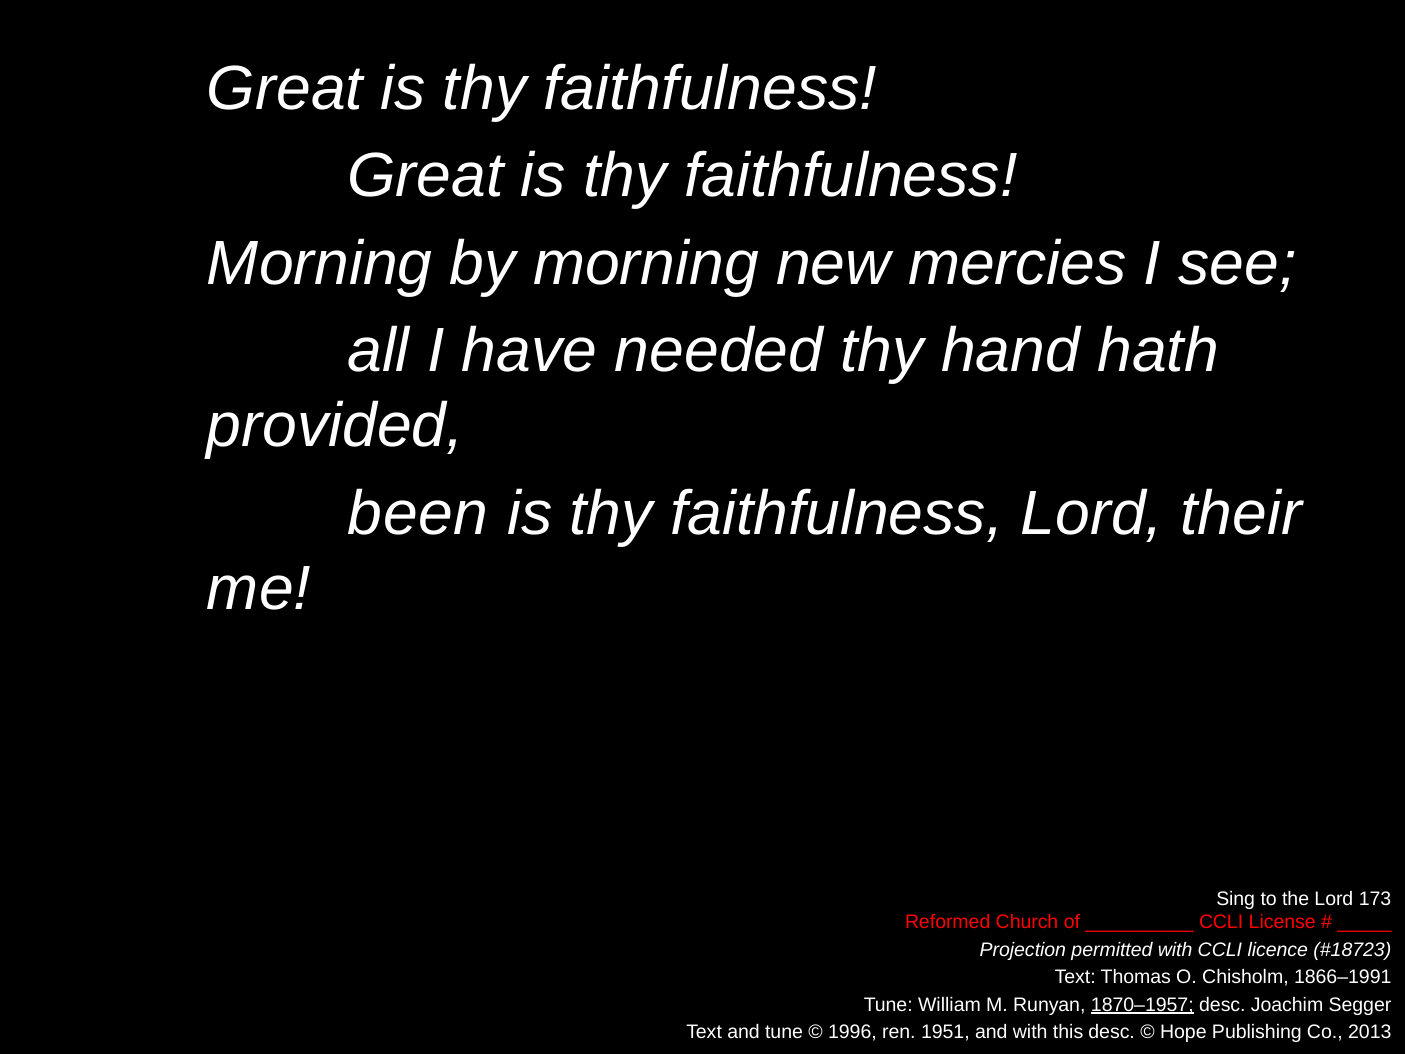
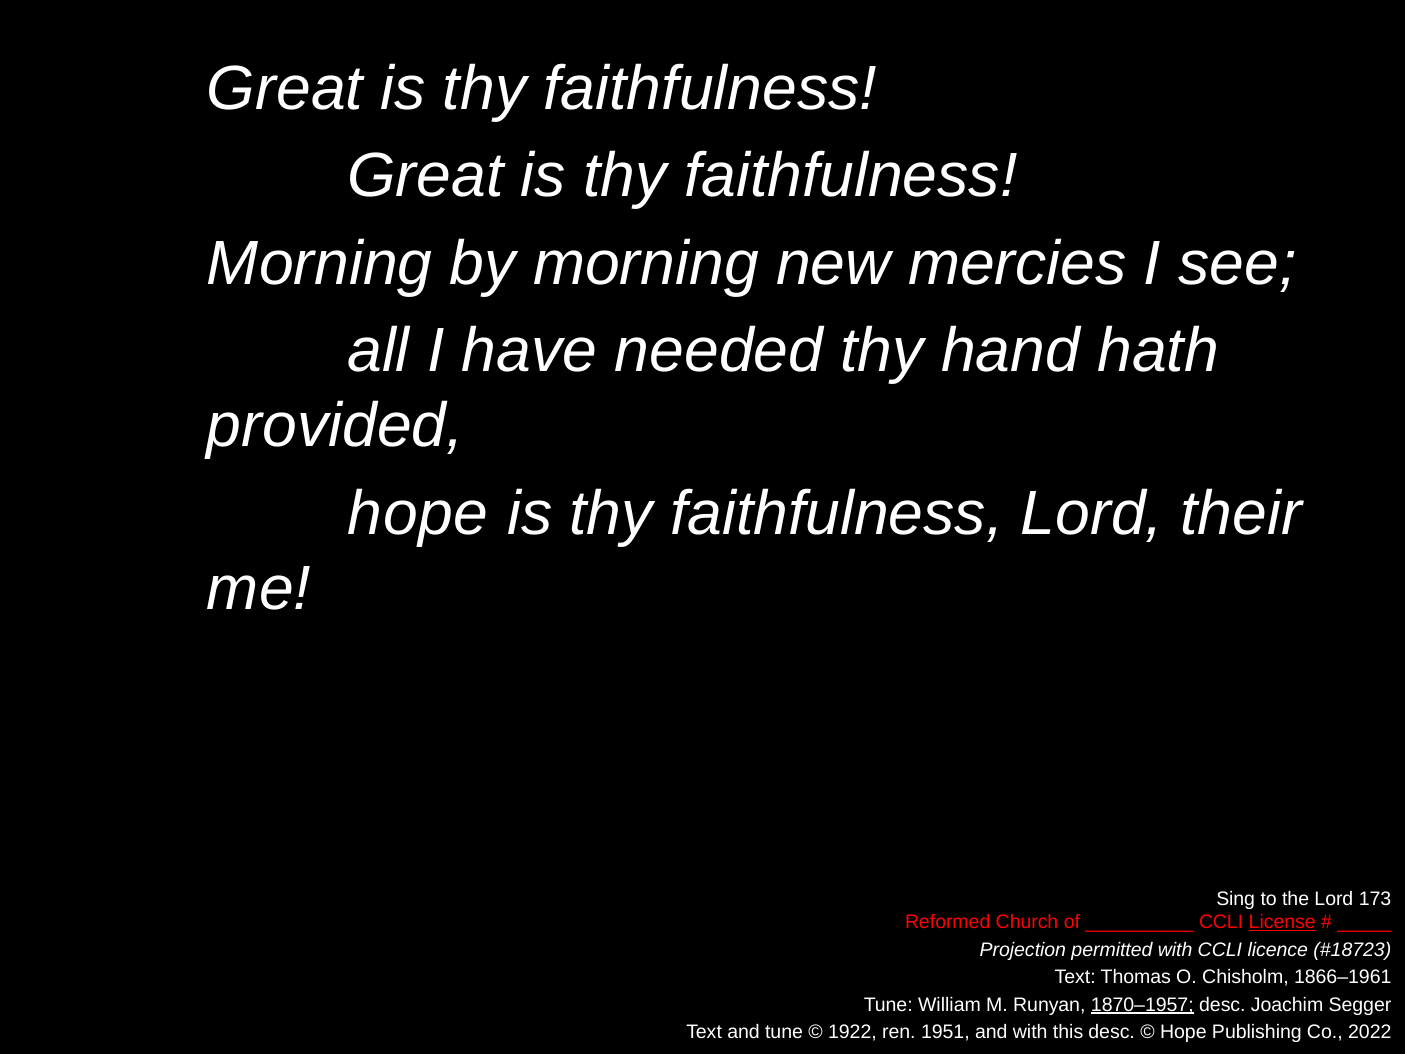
been: been -> hope (418, 514)
License underline: none -> present (1282, 922)
1866–1991: 1866–1991 -> 1866–1961 (1343, 977)
1996: 1996 -> 1922 (852, 1032)
2013: 2013 -> 2022 (1370, 1032)
